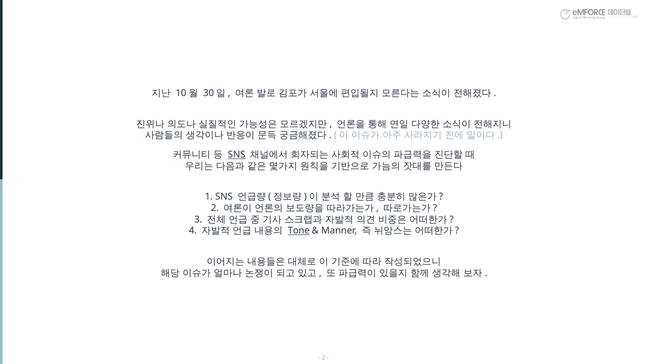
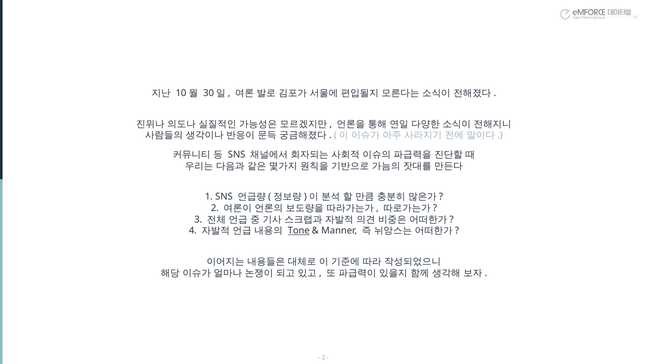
SNS underline: present -> none (237, 155)
